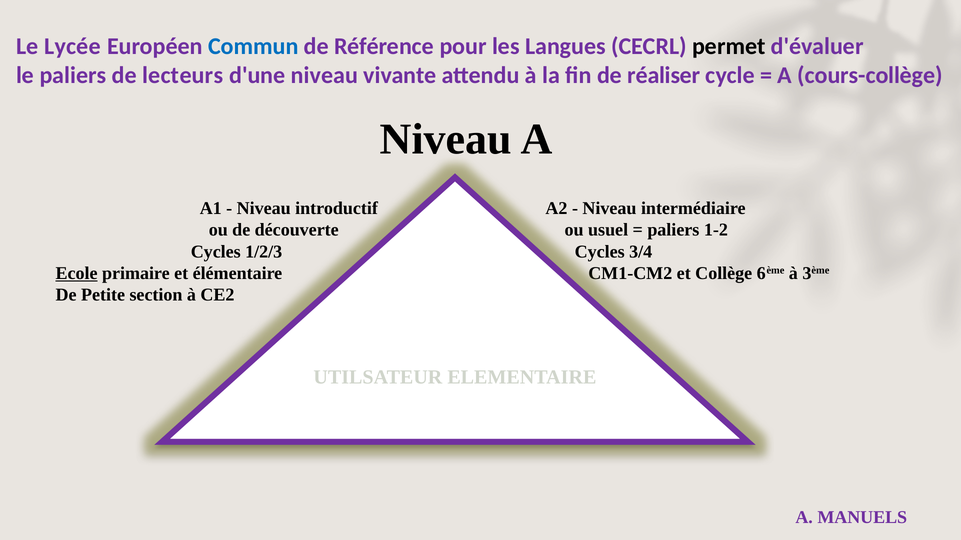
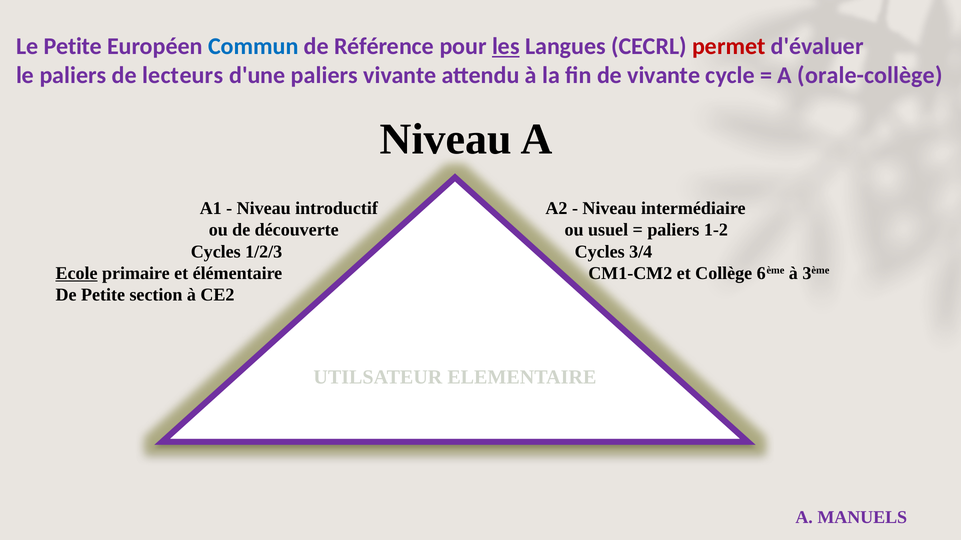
Le Lycée: Lycée -> Petite (73, 46)
les underline: none -> present (506, 46)
permet colour: black -> red (729, 46)
d'une niveau: niveau -> paliers (324, 75)
de réaliser: réaliser -> vivante (664, 75)
cours-collège: cours-collège -> orale-collège (870, 75)
